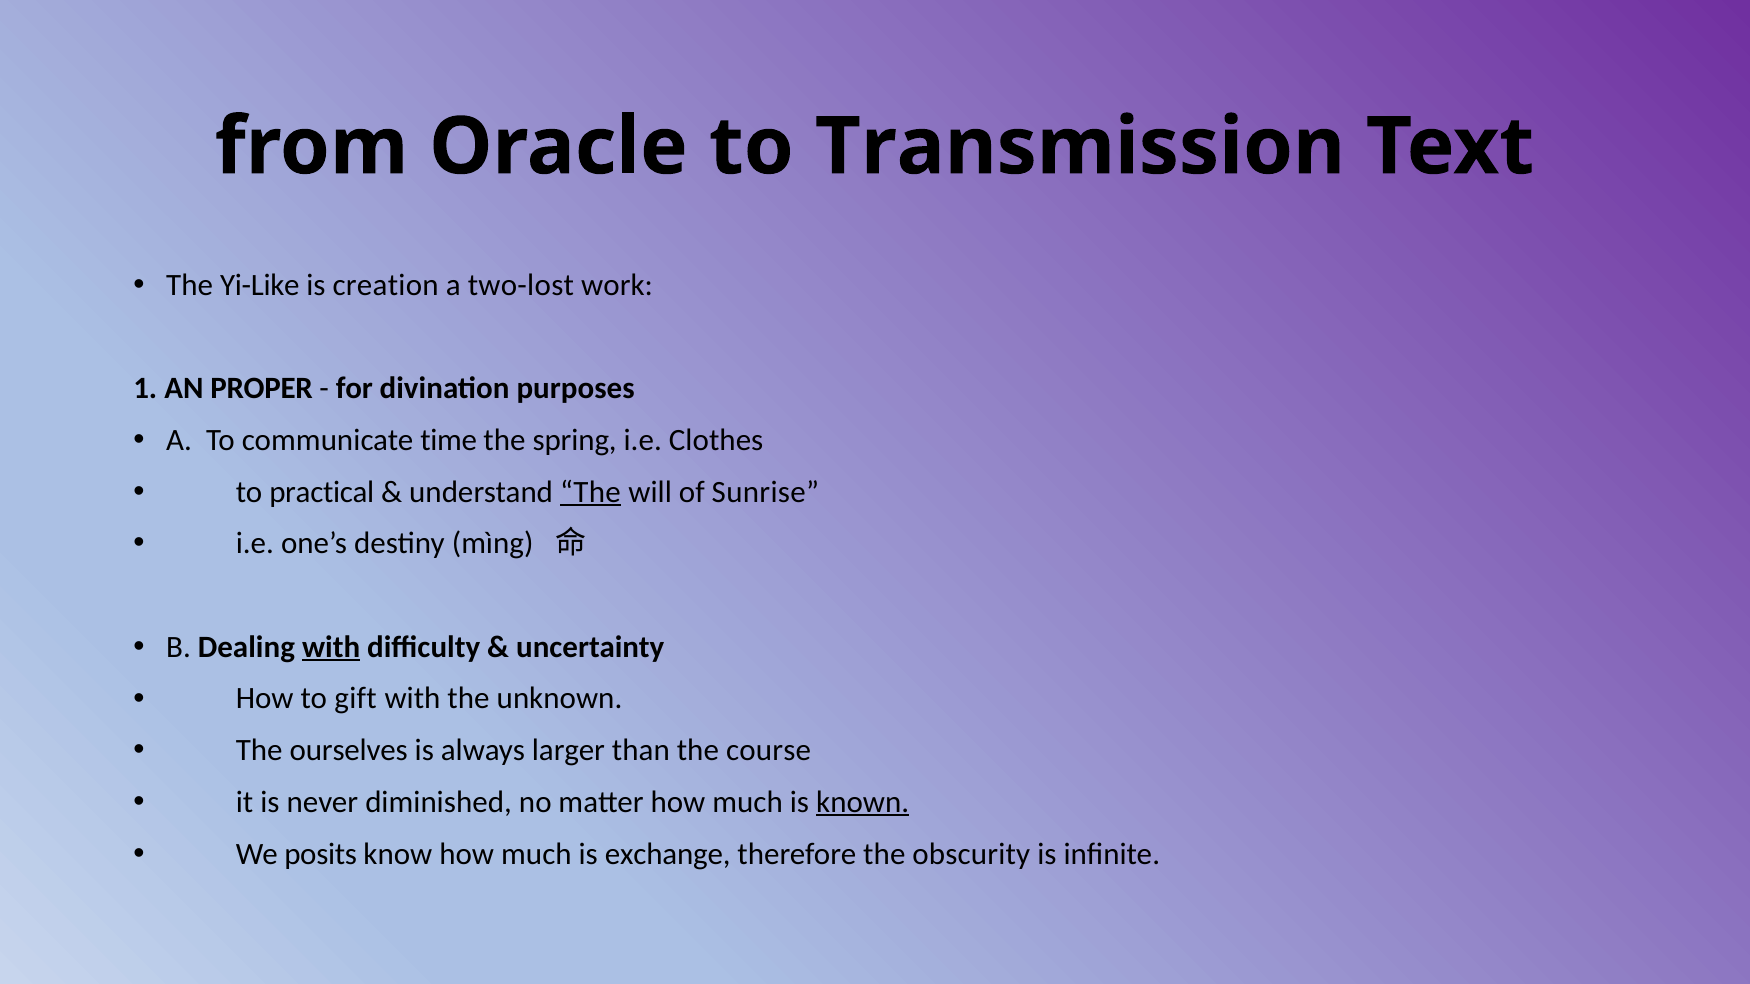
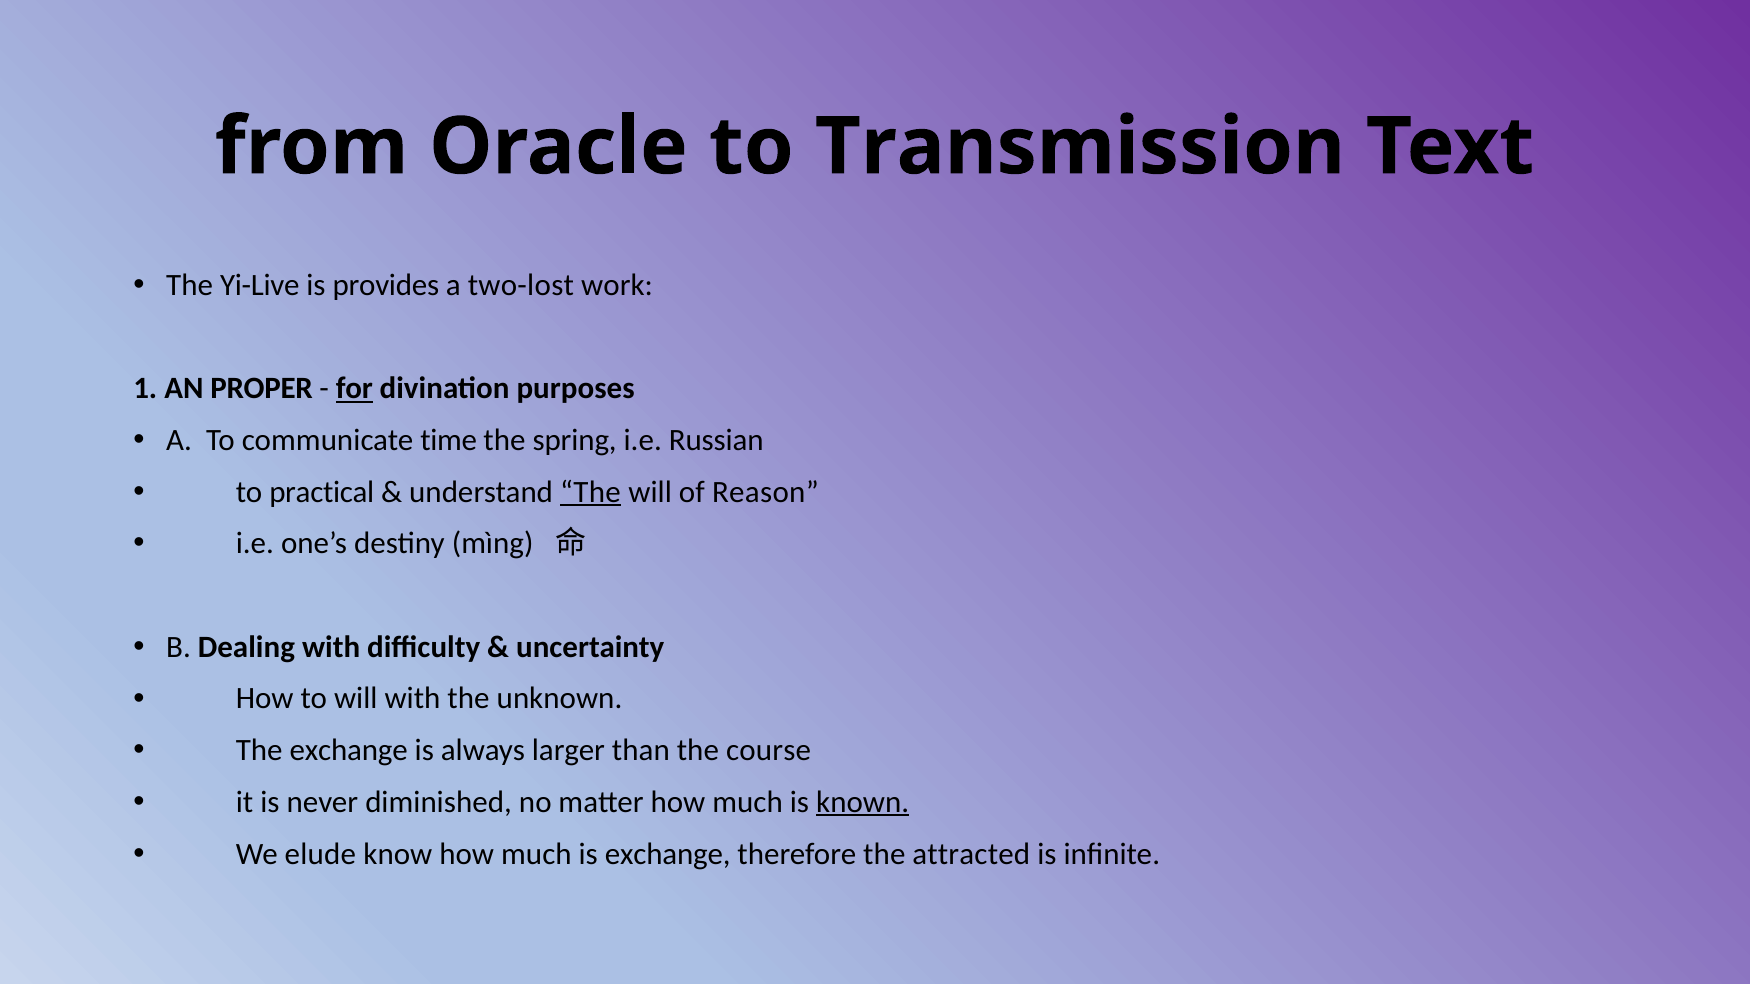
Yi-Like: Yi-Like -> Yi-Live (260, 285)
creation: creation -> provides (386, 285)
for underline: none -> present (354, 389)
Clothes: Clothes -> Russian (716, 440)
Sunrise: Sunrise -> Reason (765, 492)
with underline: present -> none (331, 647)
to gift: gift -> will (356, 699)
The ourselves: ourselves -> exchange (349, 751)
posits: posits -> elude (320, 854)
obscurity: obscurity -> attracted (971, 854)
